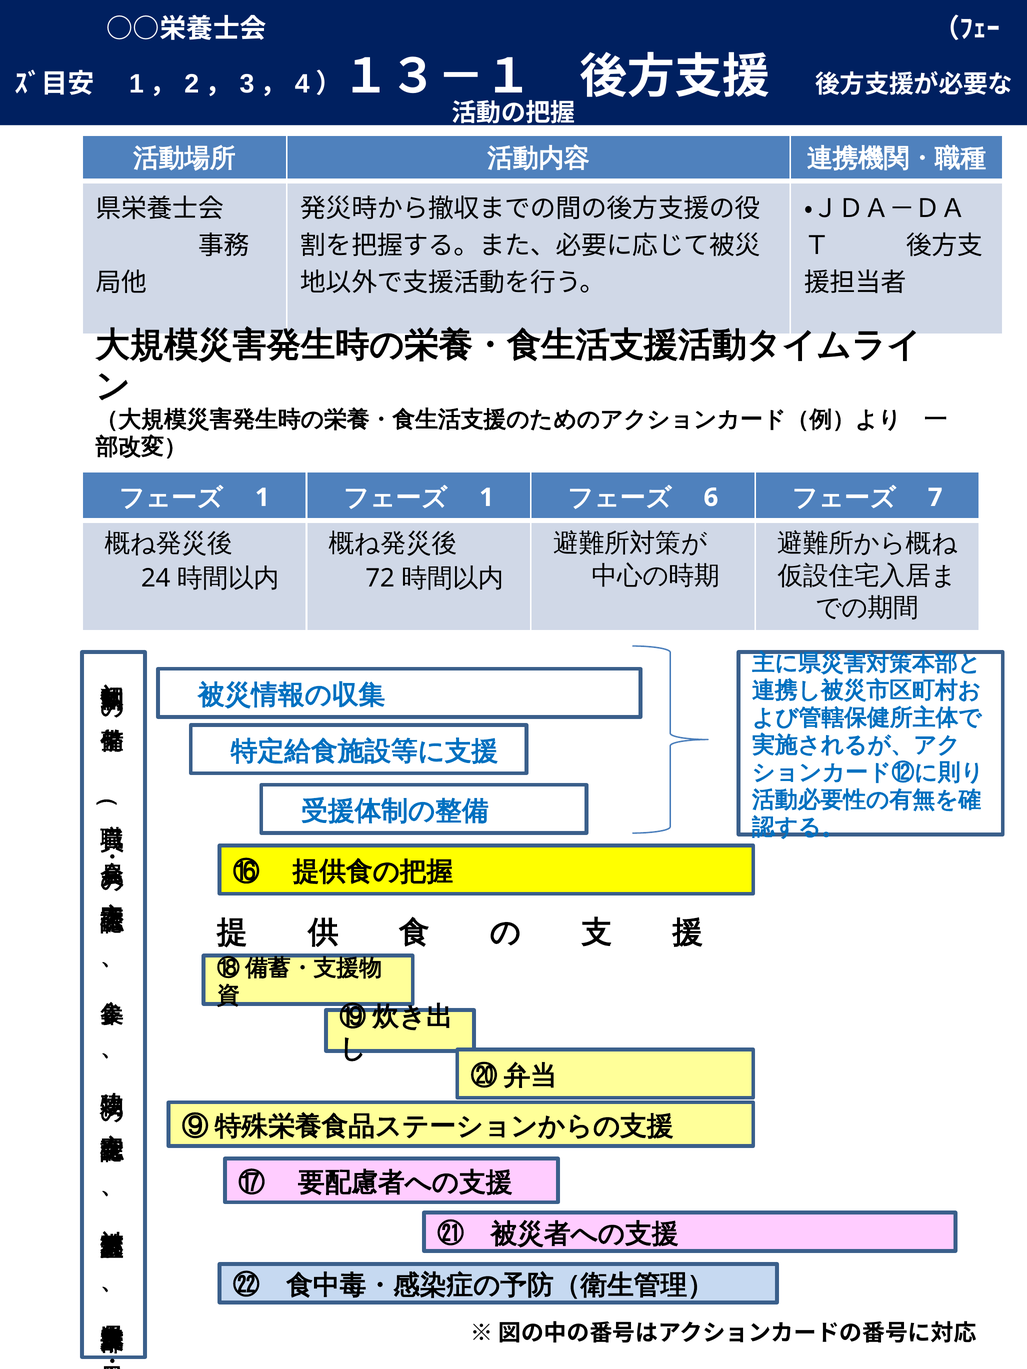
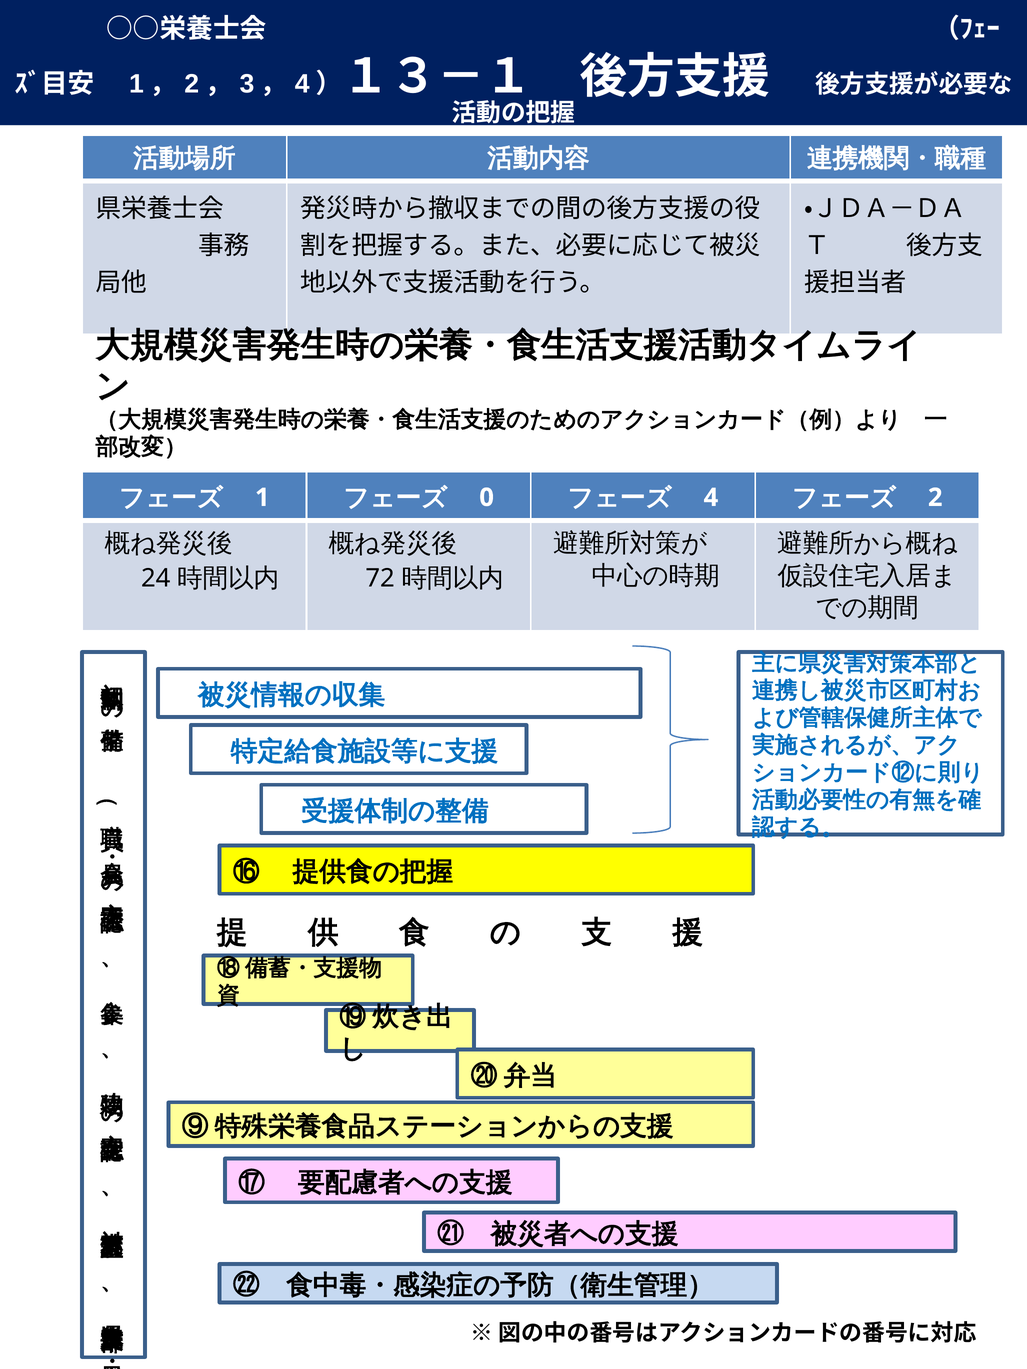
1: 1 -> 0 (487, 498)
6: 6 -> 4 (711, 498)
7: 7 -> 2 (935, 498)
